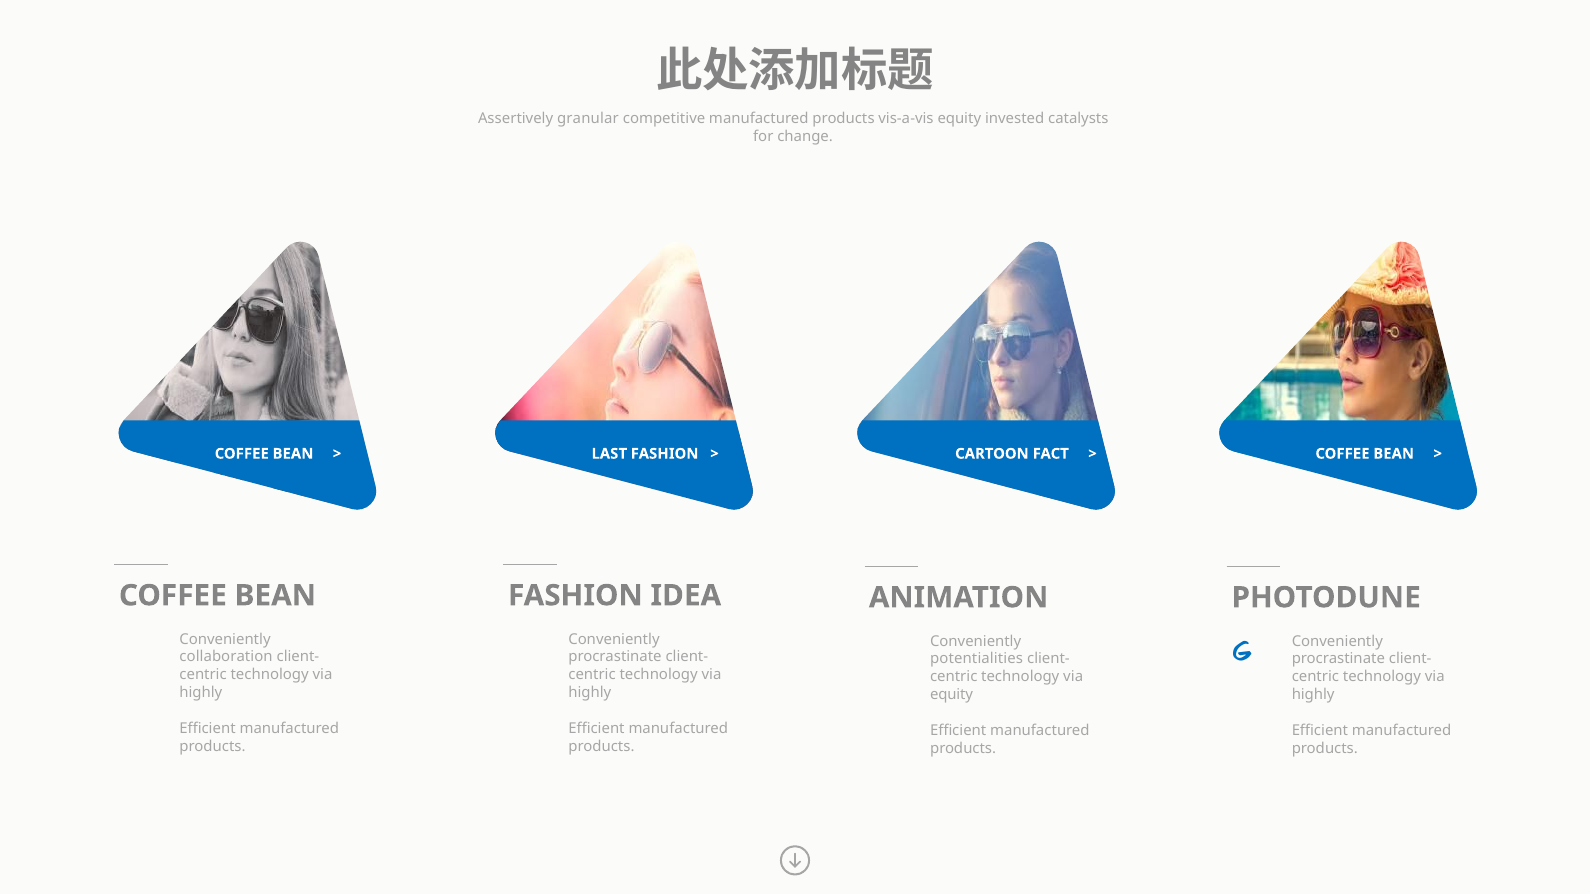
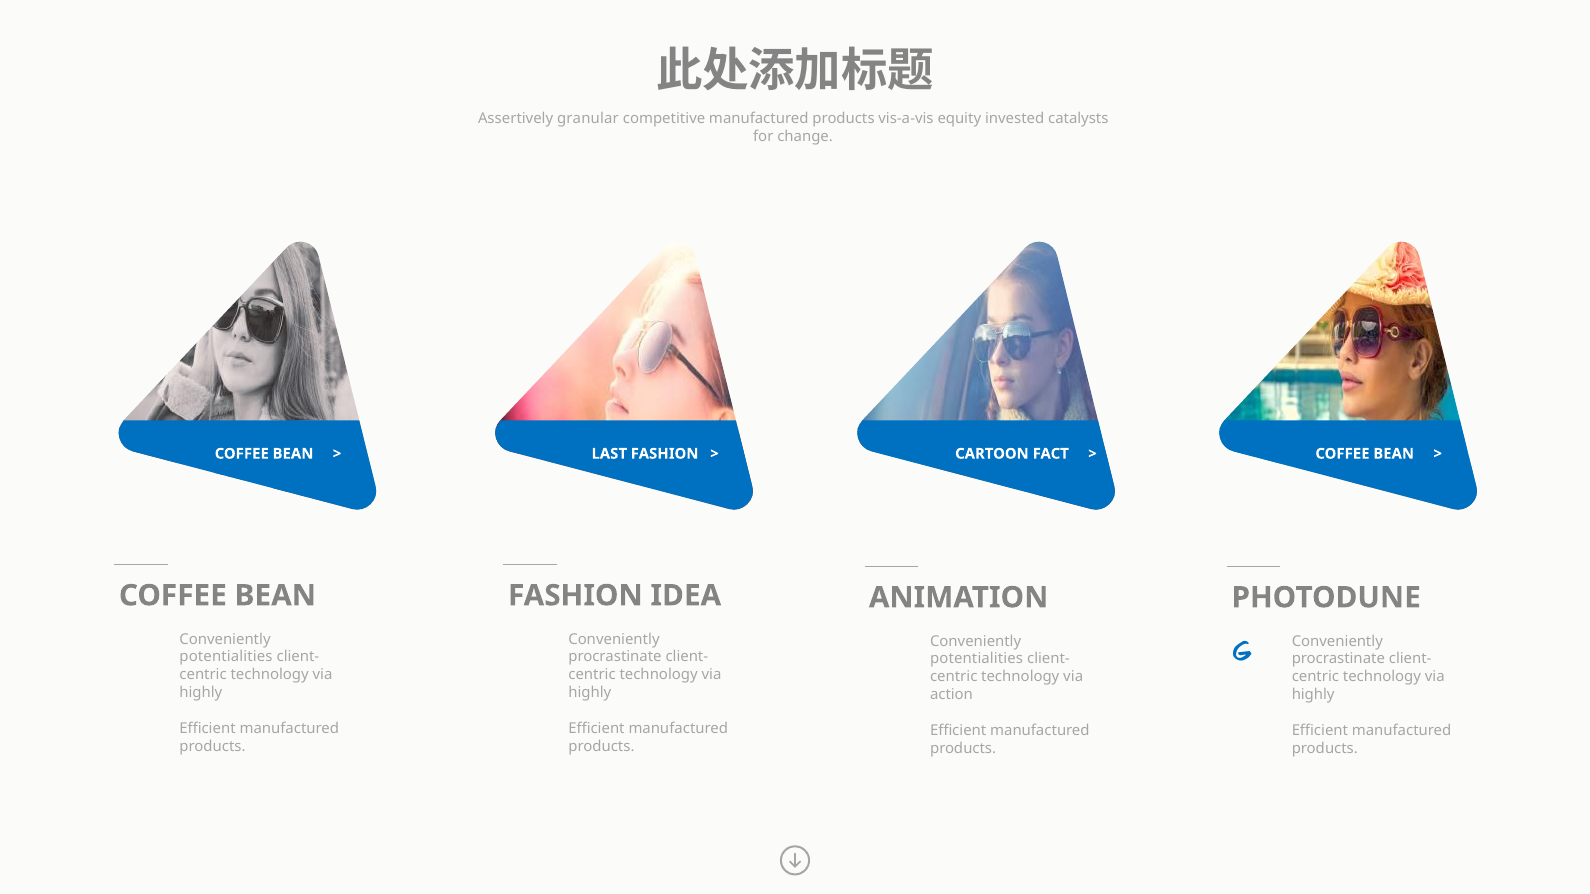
collaboration: collaboration -> potentialities (226, 657)
equity: equity -> action (952, 695)
